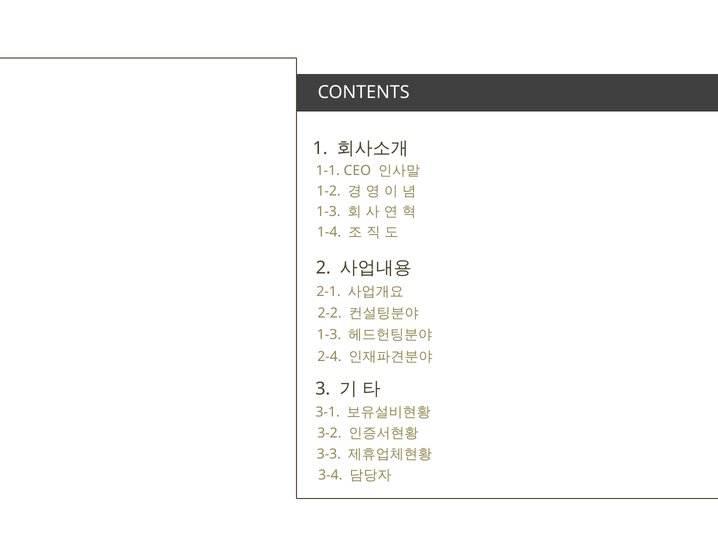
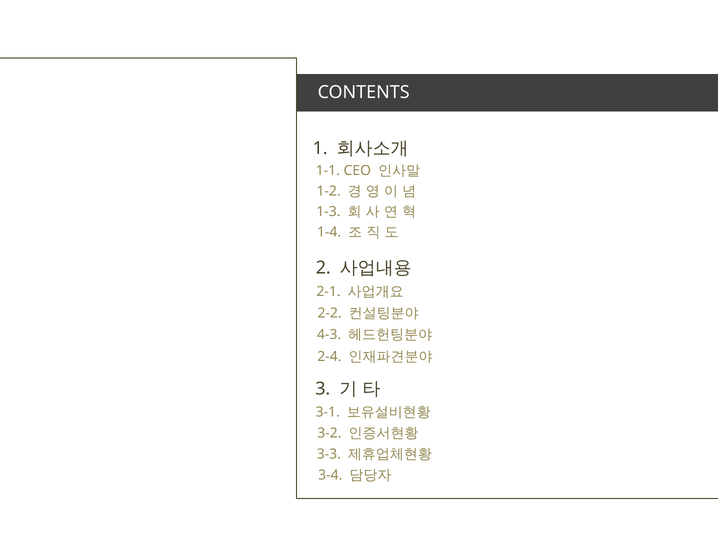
1-3: 1-3 -> 4-3 (329, 335)
